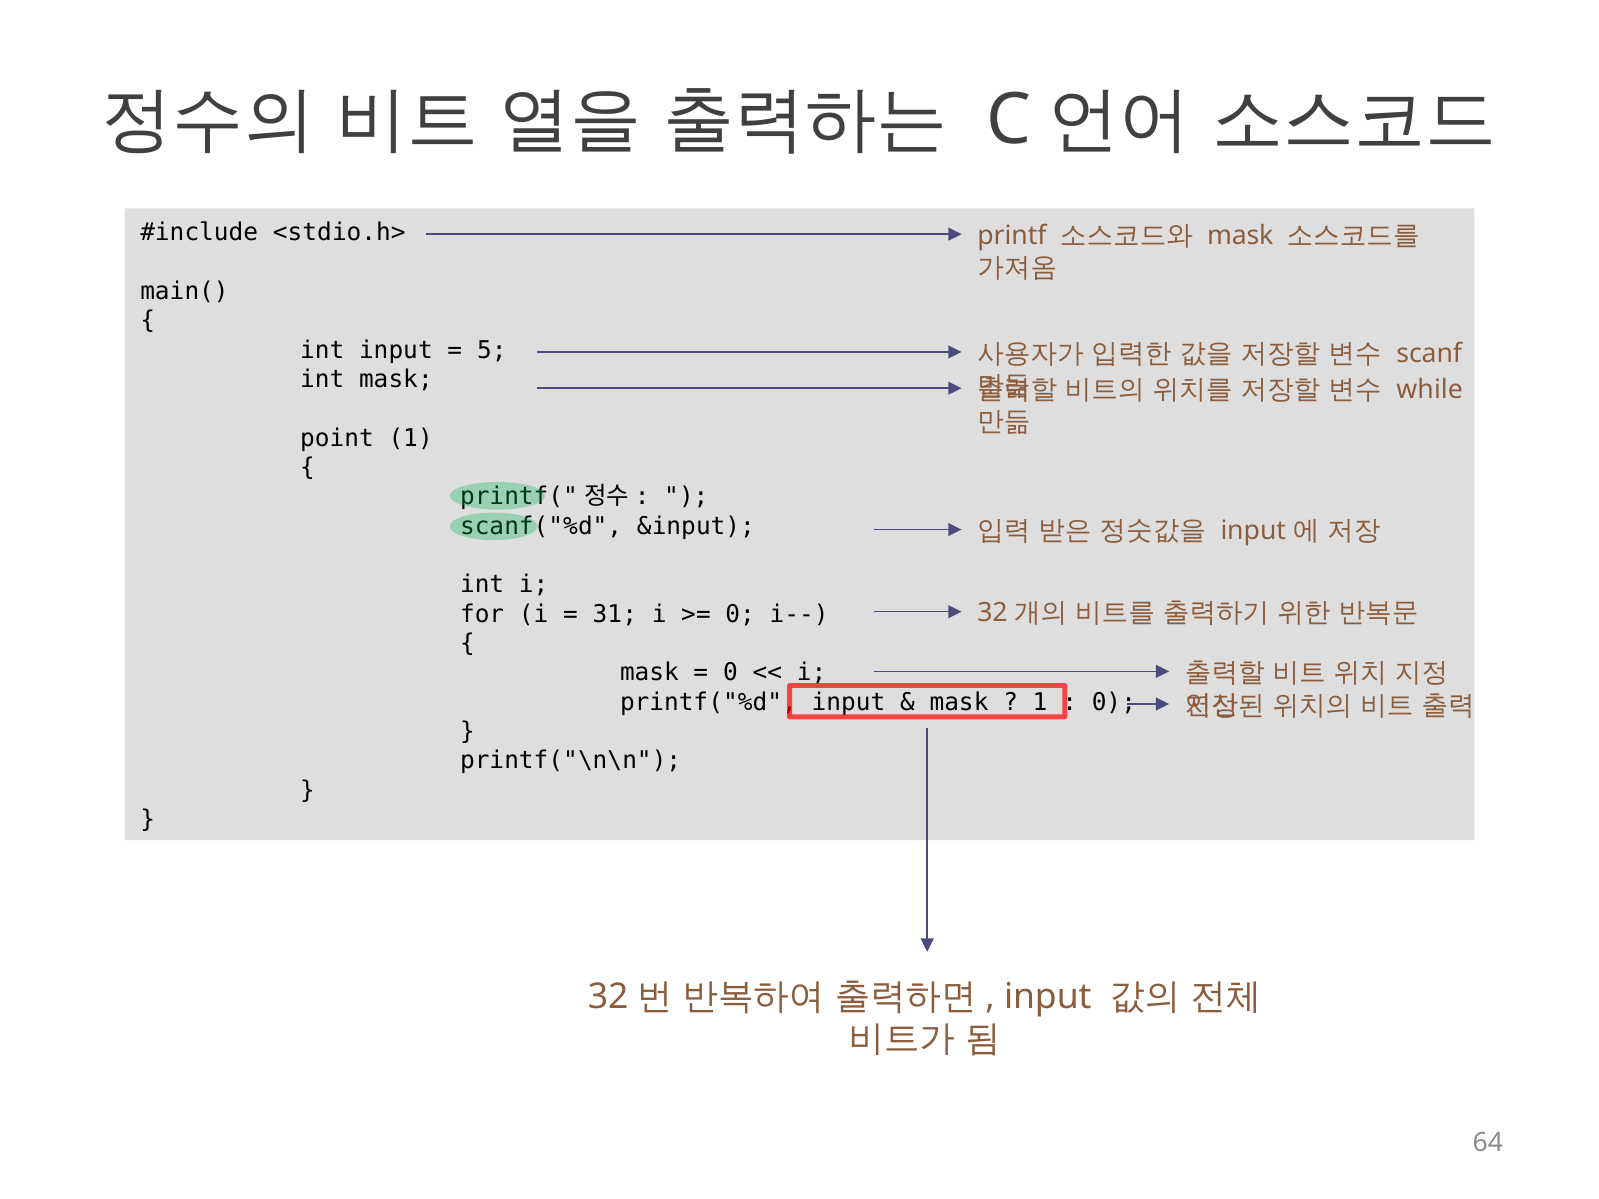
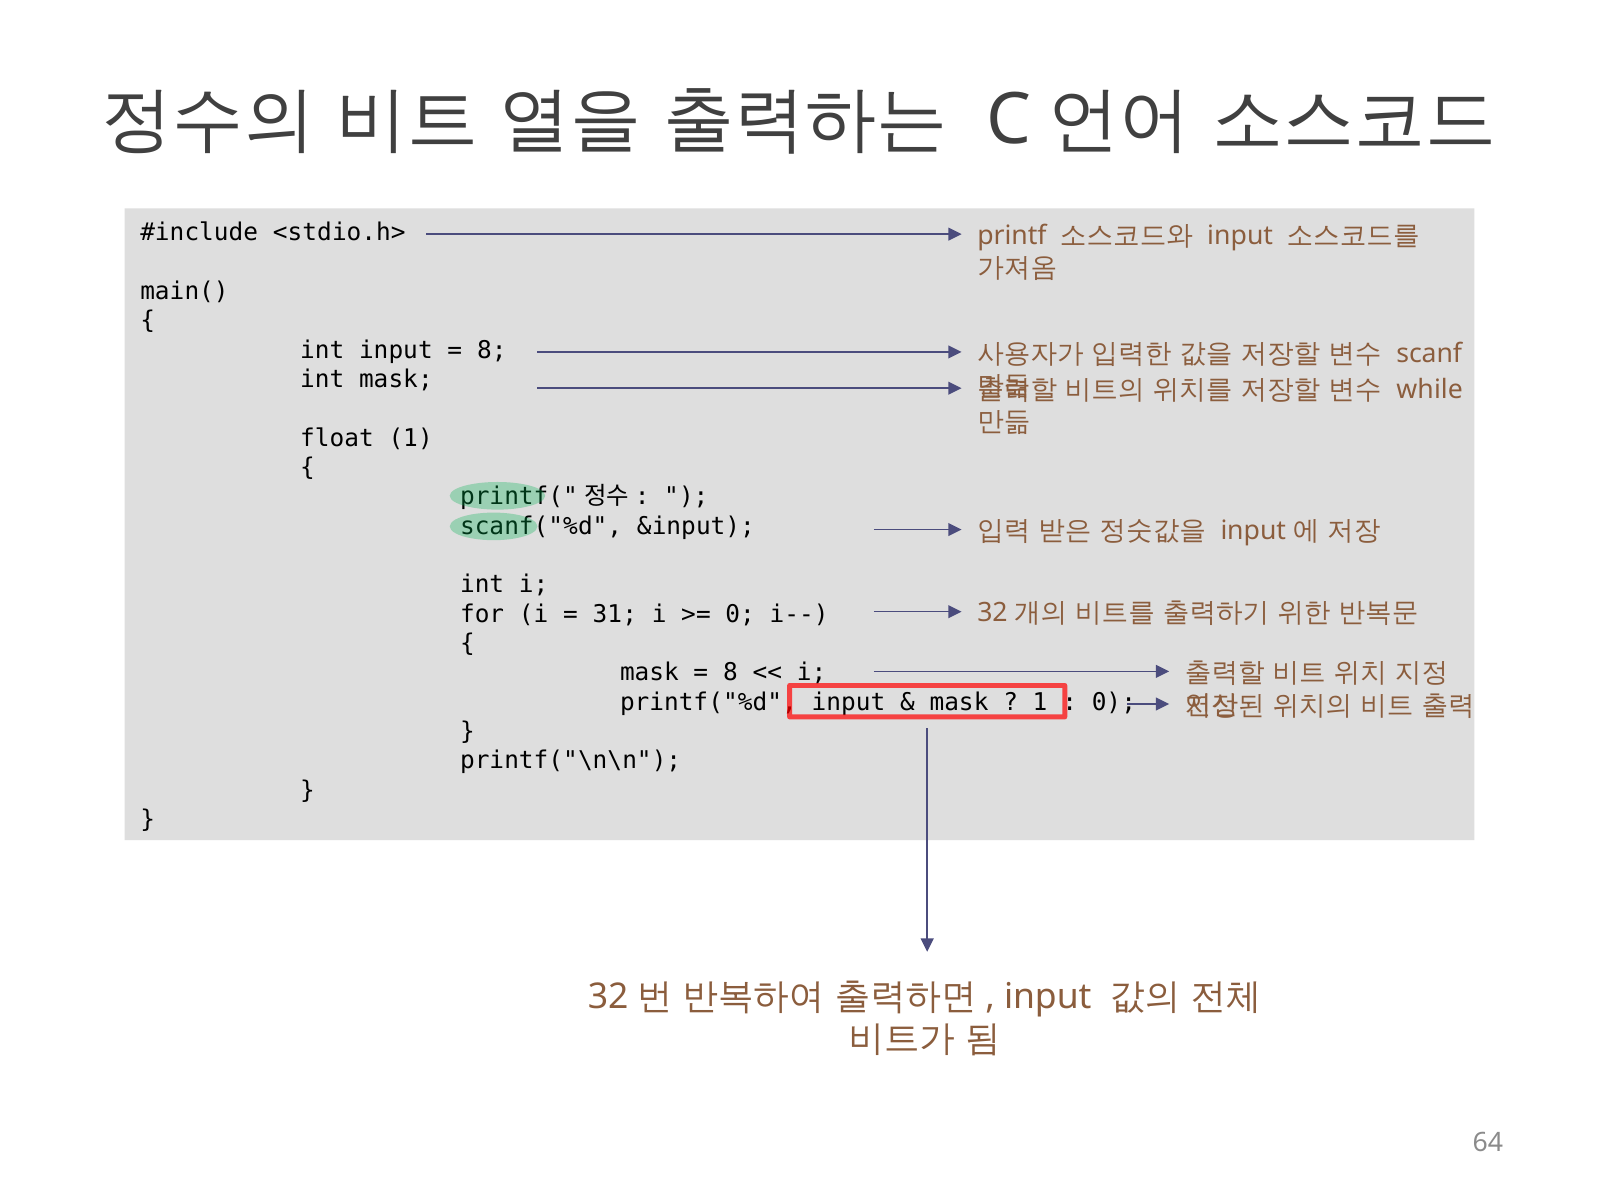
mask: mask -> input (1240, 236)
5: 5 -> 8 (492, 350)
point: point -> float (337, 438)
0: 0 -> 8 (730, 673)
